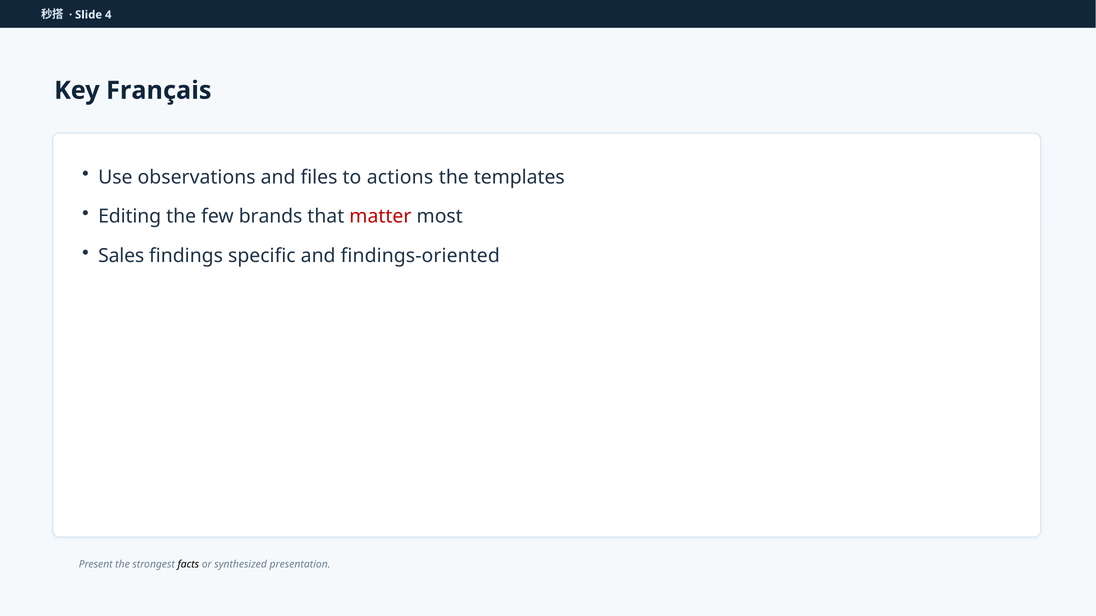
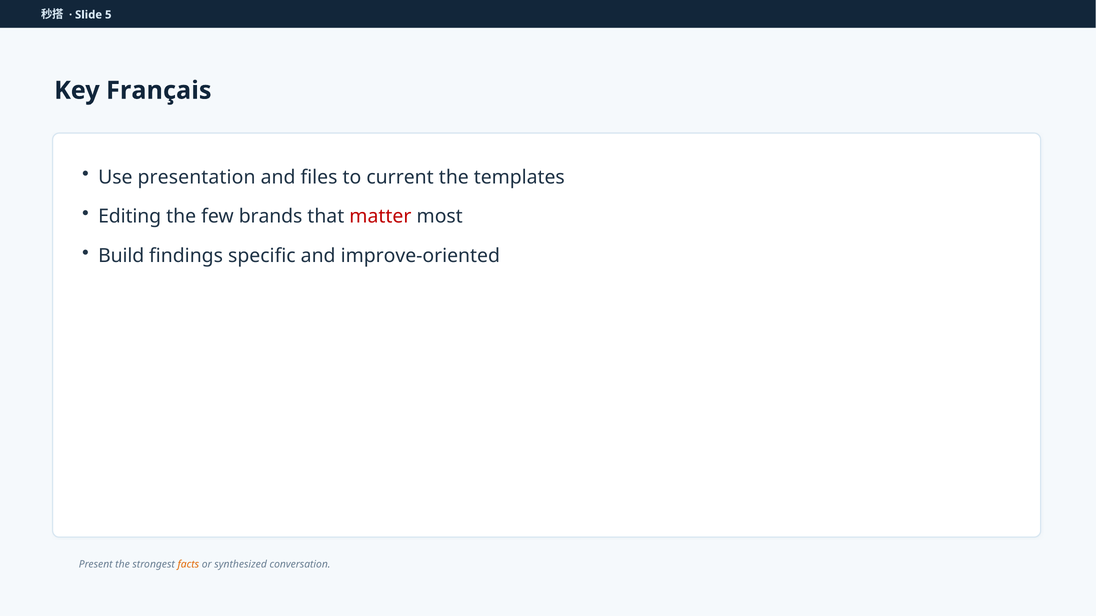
4: 4 -> 5 (108, 15)
observations: observations -> presentation (197, 177)
actions: actions -> current (400, 177)
Sales: Sales -> Build (121, 256)
findings-oriented: findings-oriented -> improve-oriented (420, 256)
facts colour: black -> orange (188, 565)
presentation: presentation -> conversation (300, 565)
